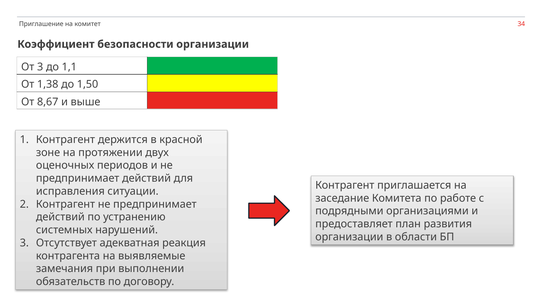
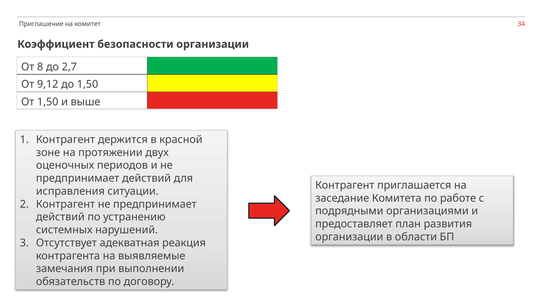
От 3: 3 -> 8 (40, 67)
1,1: 1,1 -> 2,7 (69, 67)
1,38: 1,38 -> 9,12 (48, 84)
От 8,67: 8,67 -> 1,50 (48, 102)
